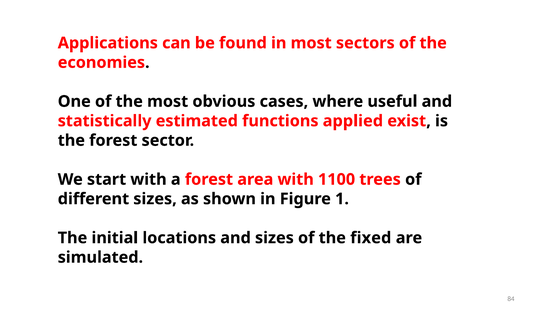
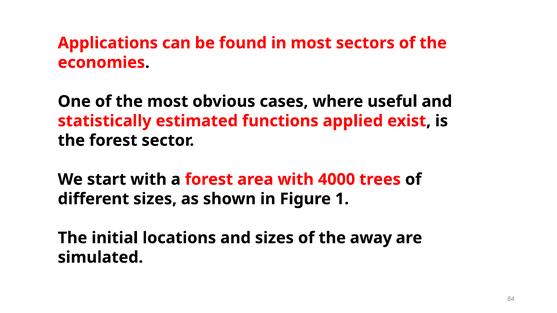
1100: 1100 -> 4000 (337, 180)
fixed: fixed -> away (371, 238)
